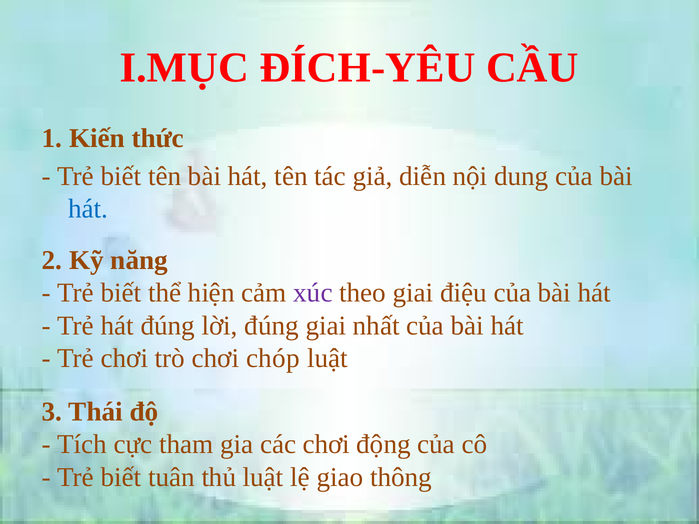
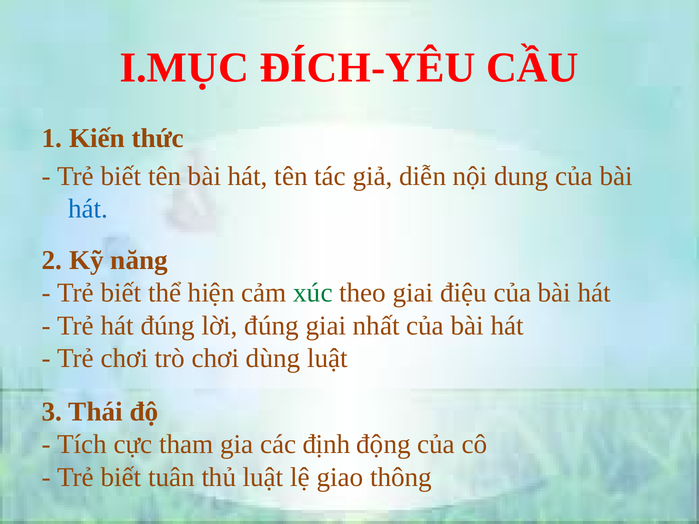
xúc colour: purple -> green (313, 293)
chóp: chóp -> dùng (273, 358)
các chơi: chơi -> định (326, 445)
